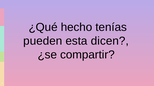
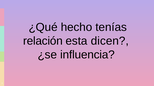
pueden: pueden -> relación (43, 41)
compartir: compartir -> influencia (87, 55)
